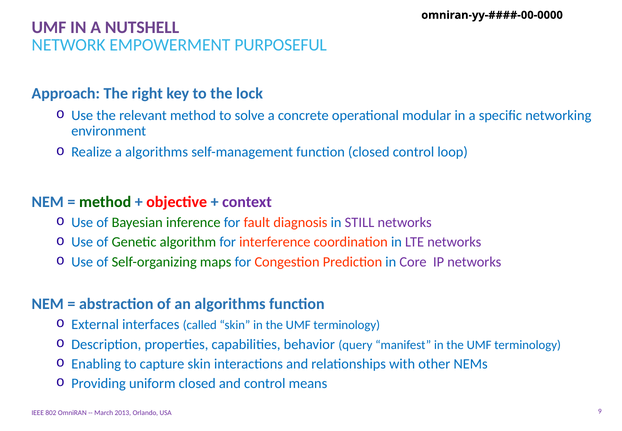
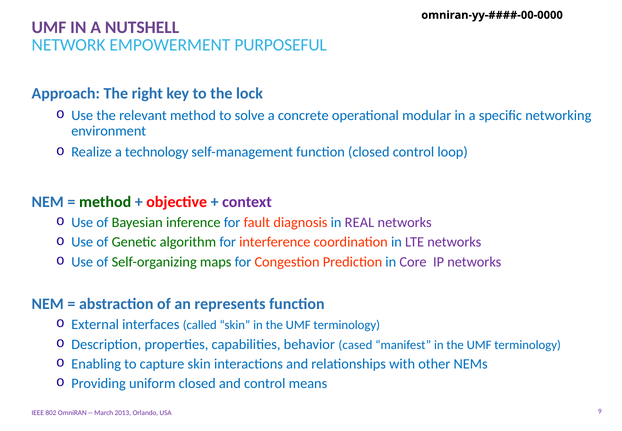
a algorithms: algorithms -> technology (157, 152)
STILL: STILL -> REAL (359, 222)
an algorithms: algorithms -> represents (230, 304)
query: query -> cased (355, 345)
